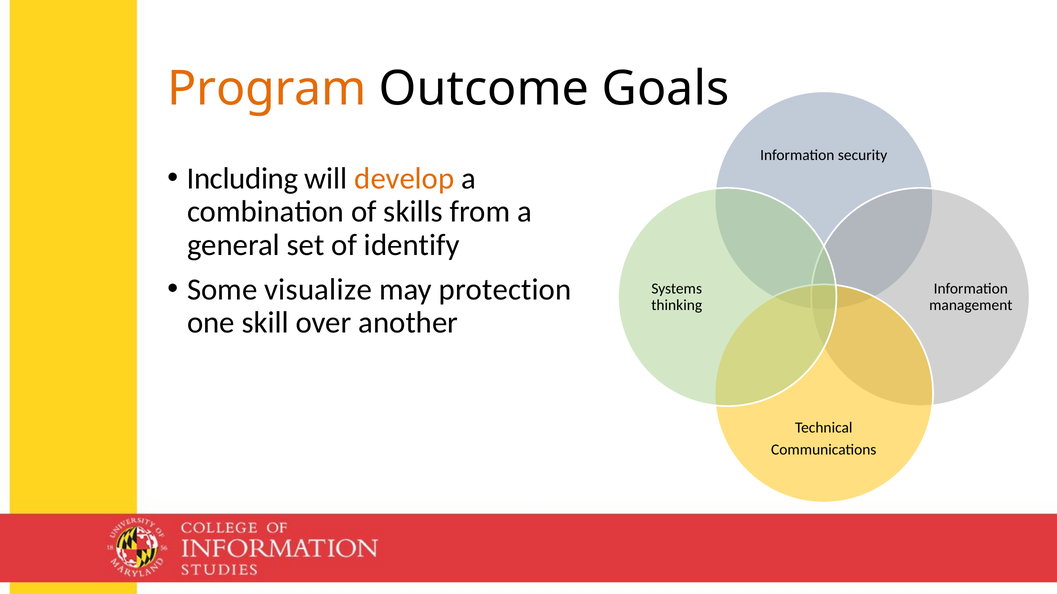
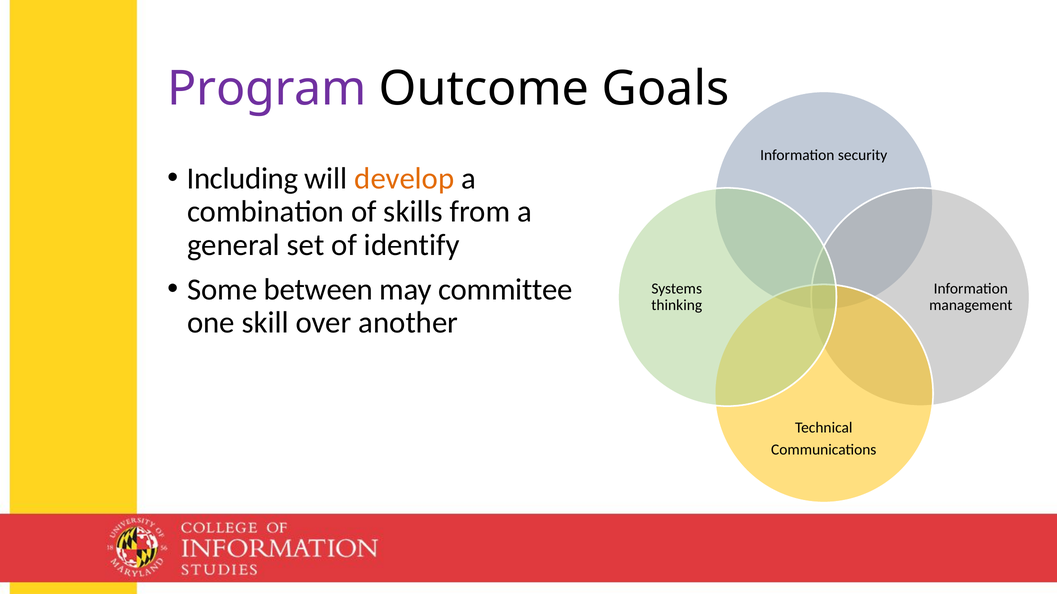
Program colour: orange -> purple (267, 89)
visualize: visualize -> between (318, 290)
protection: protection -> committee (505, 290)
